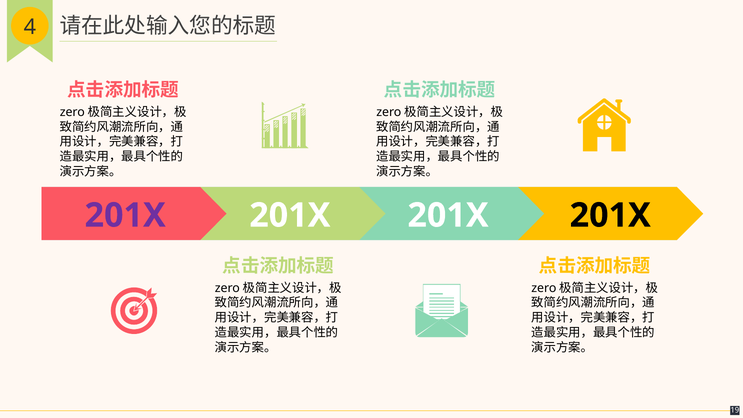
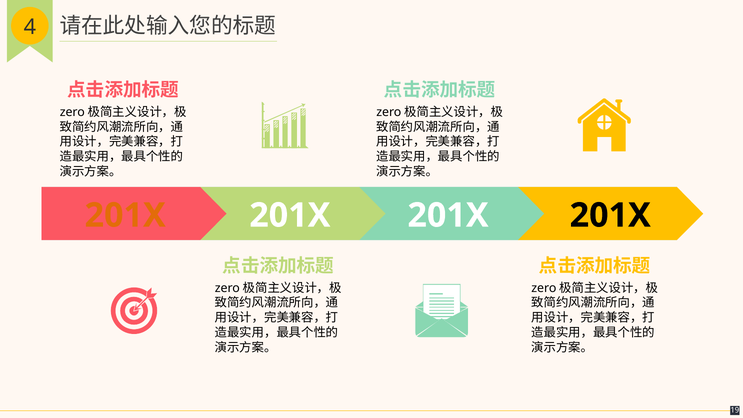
201X colour: purple -> orange (125, 215)
